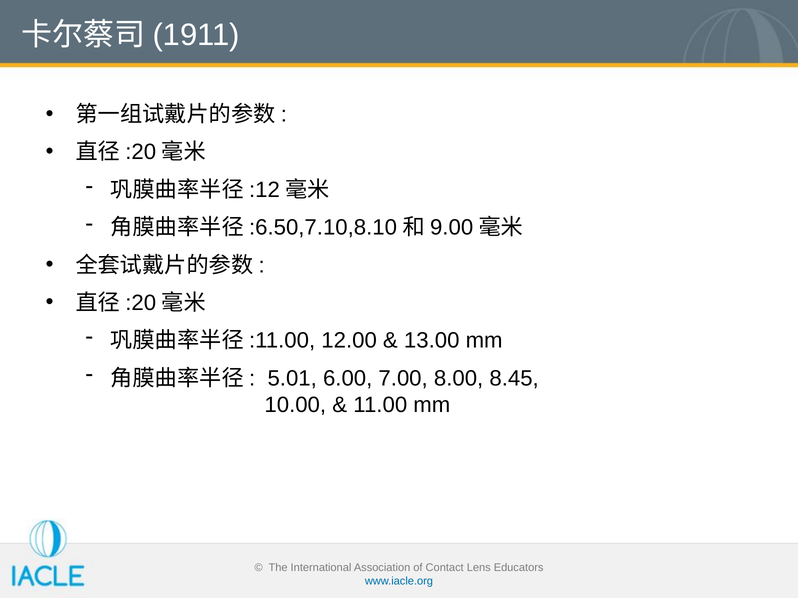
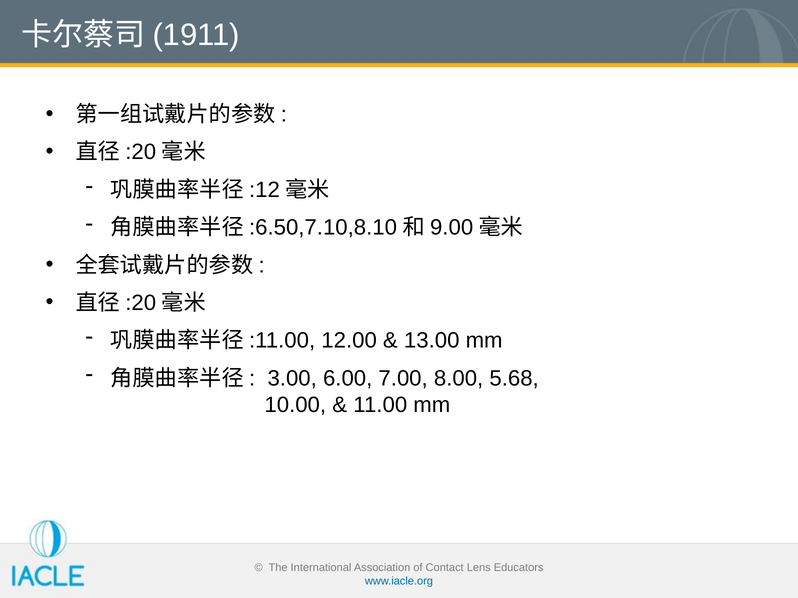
5.01: 5.01 -> 3.00 (292, 379)
8.45: 8.45 -> 5.68 (514, 379)
